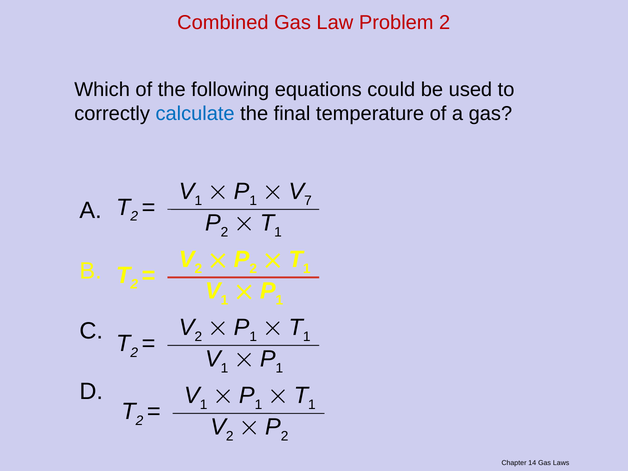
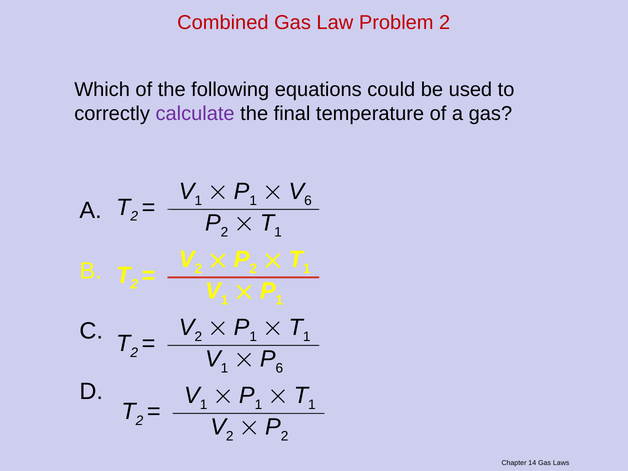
calculate colour: blue -> purple (195, 114)
7: 7 -> 6 (308, 201)
1: 1 -> 6 (279, 368)
